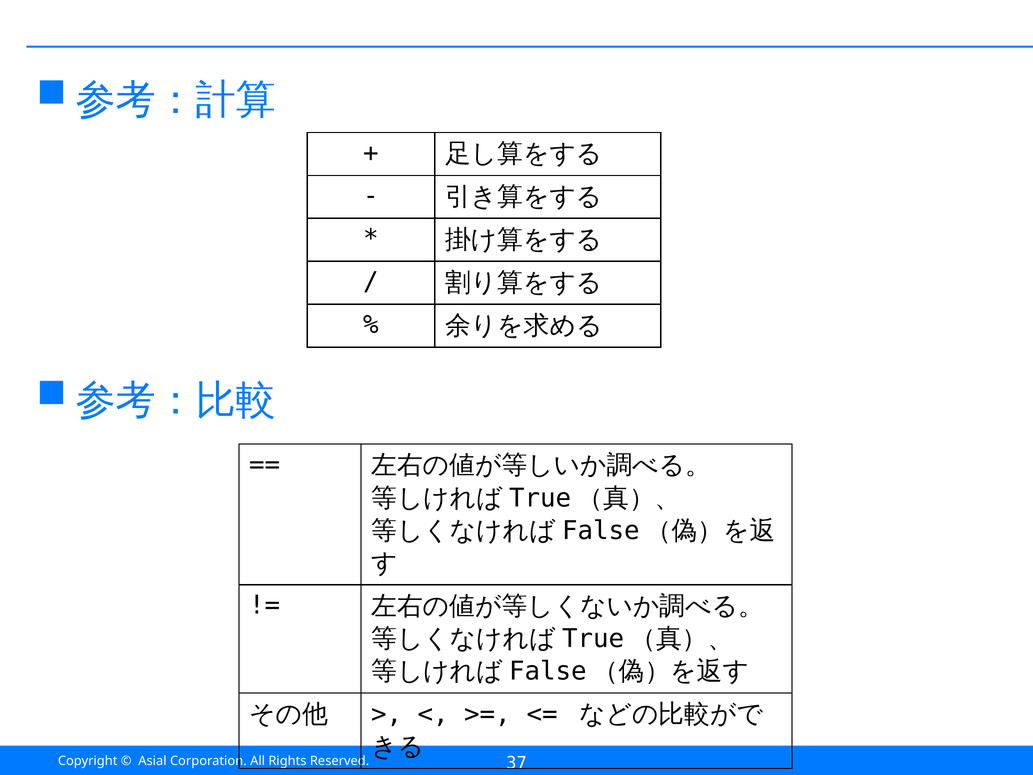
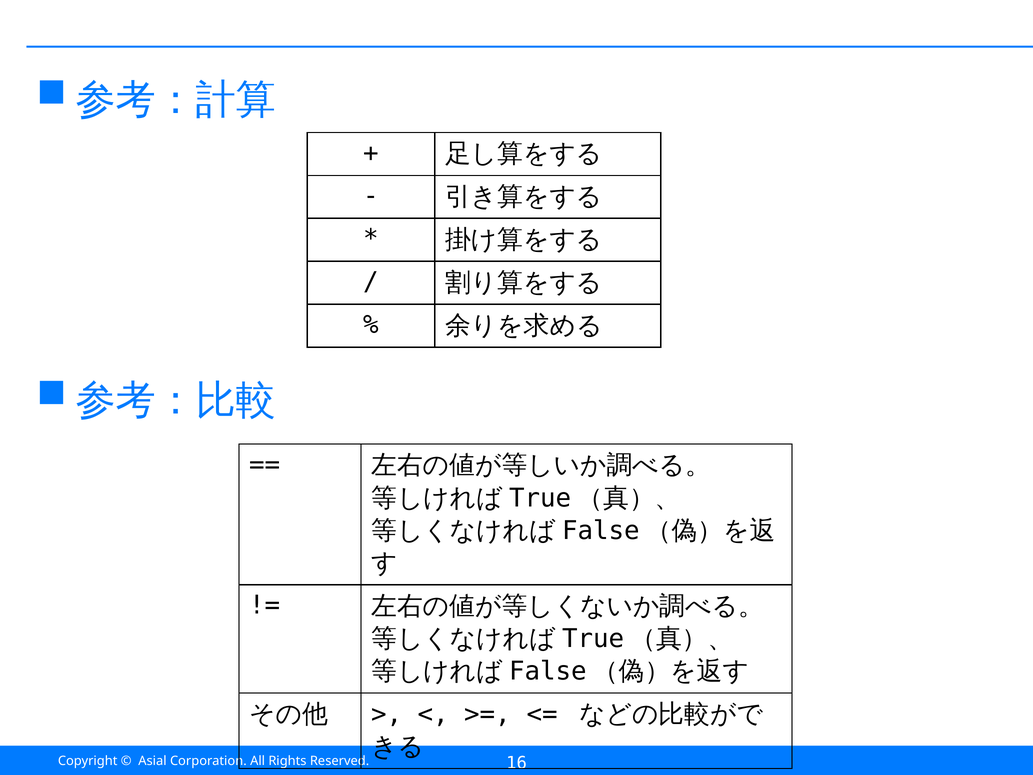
37: 37 -> 16 (517, 763)
